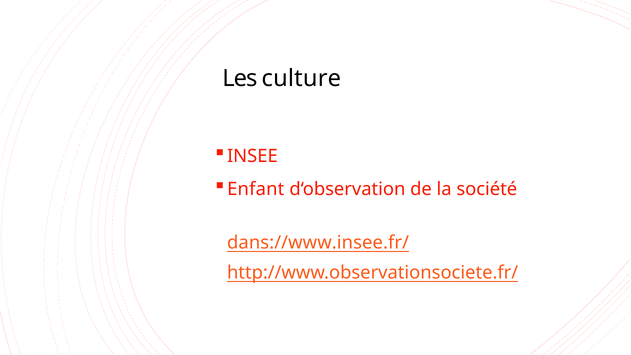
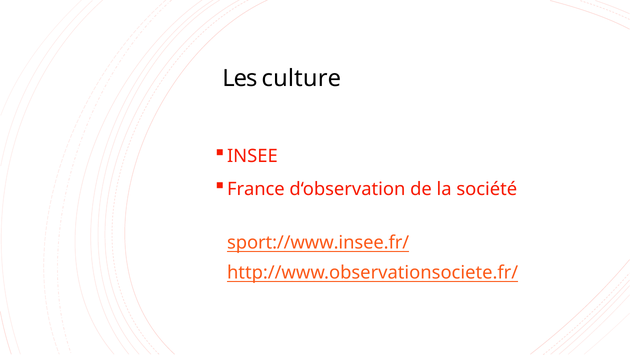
Enfant: Enfant -> France (256, 189)
dans://www.insee.fr/: dans://www.insee.fr/ -> sport://www.insee.fr/ (318, 243)
